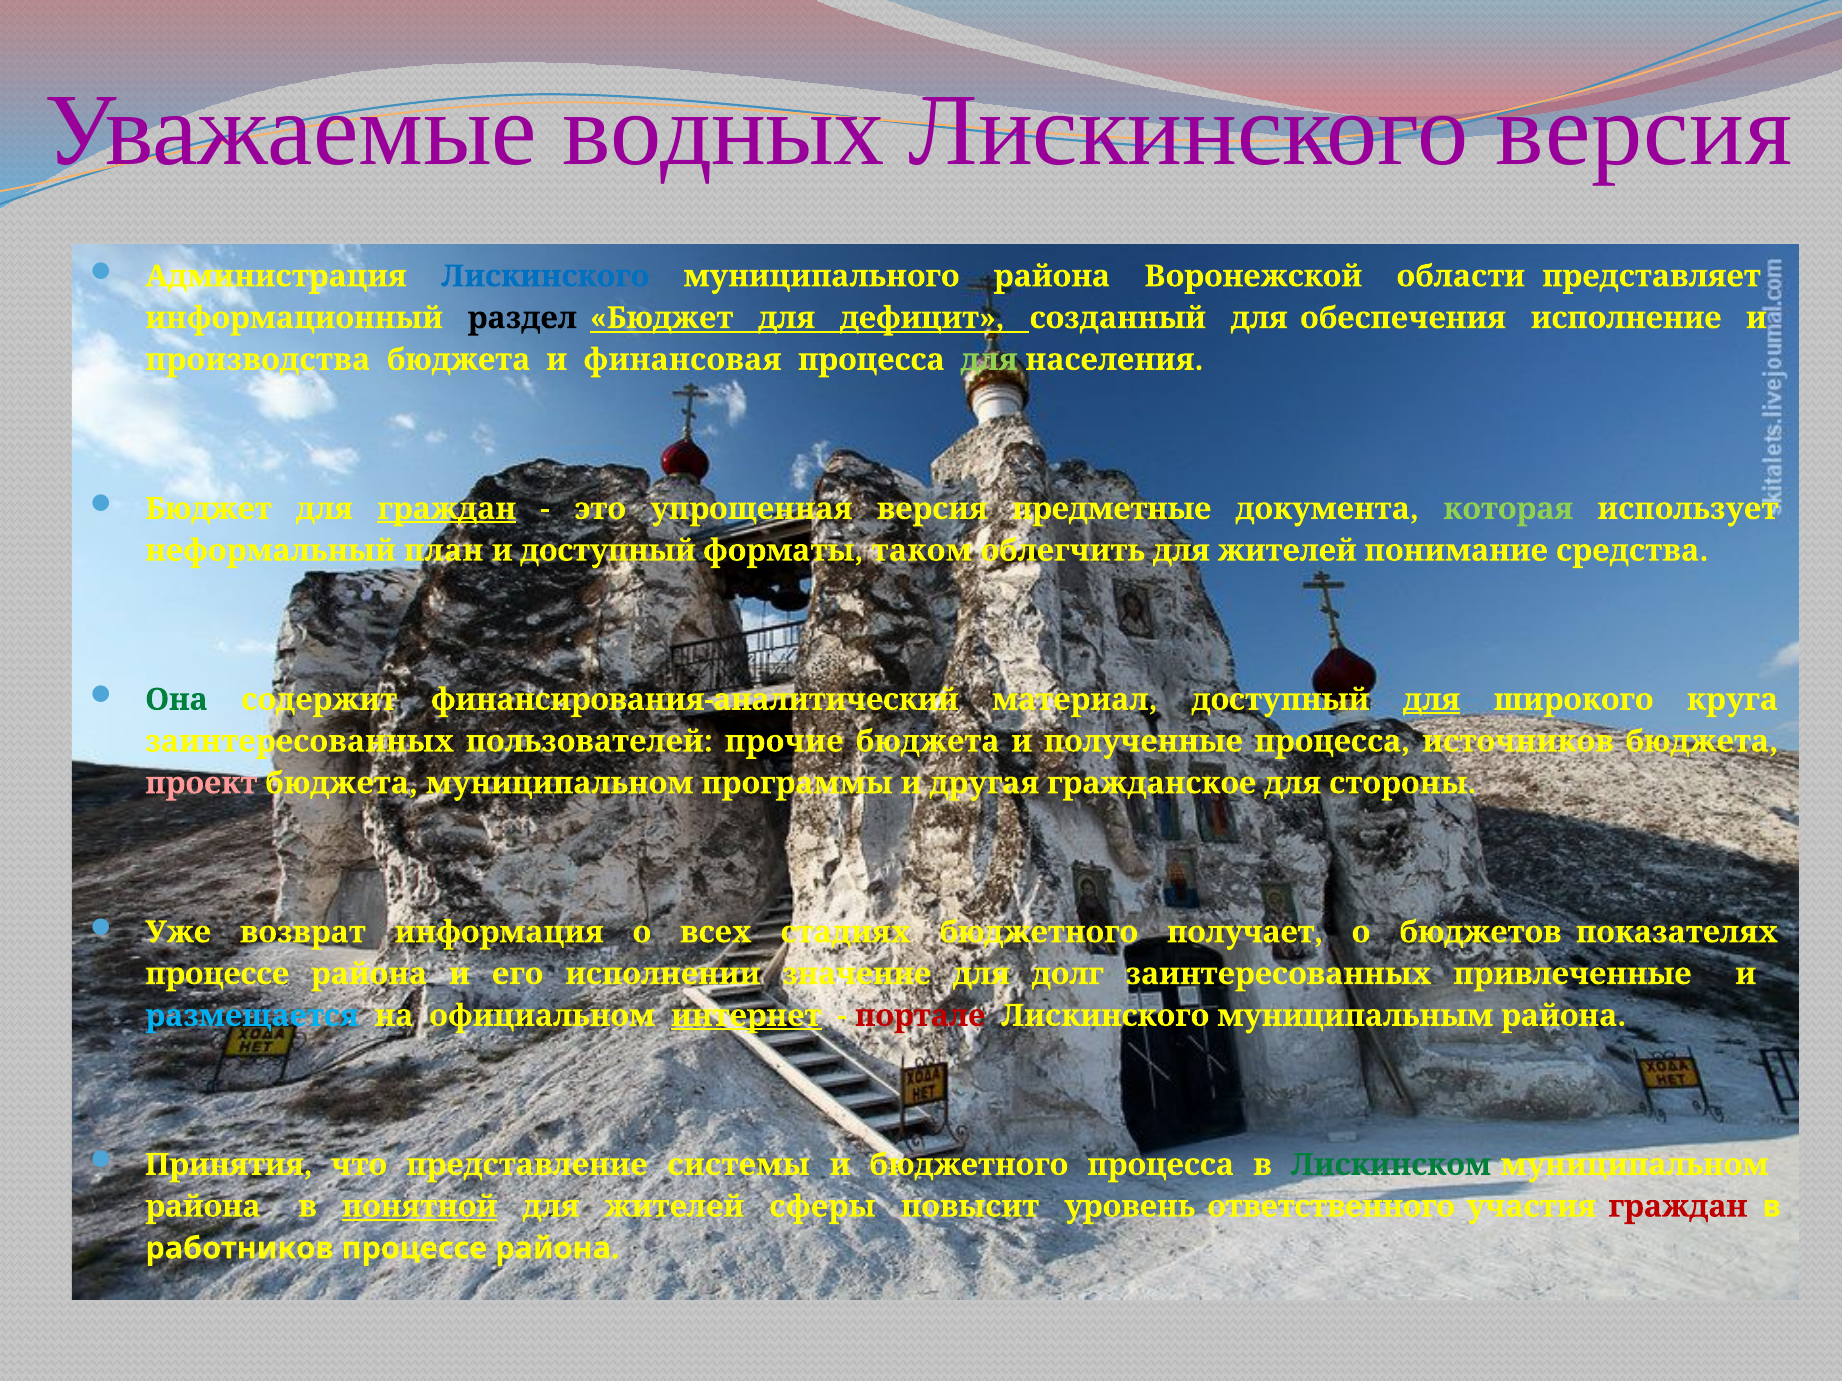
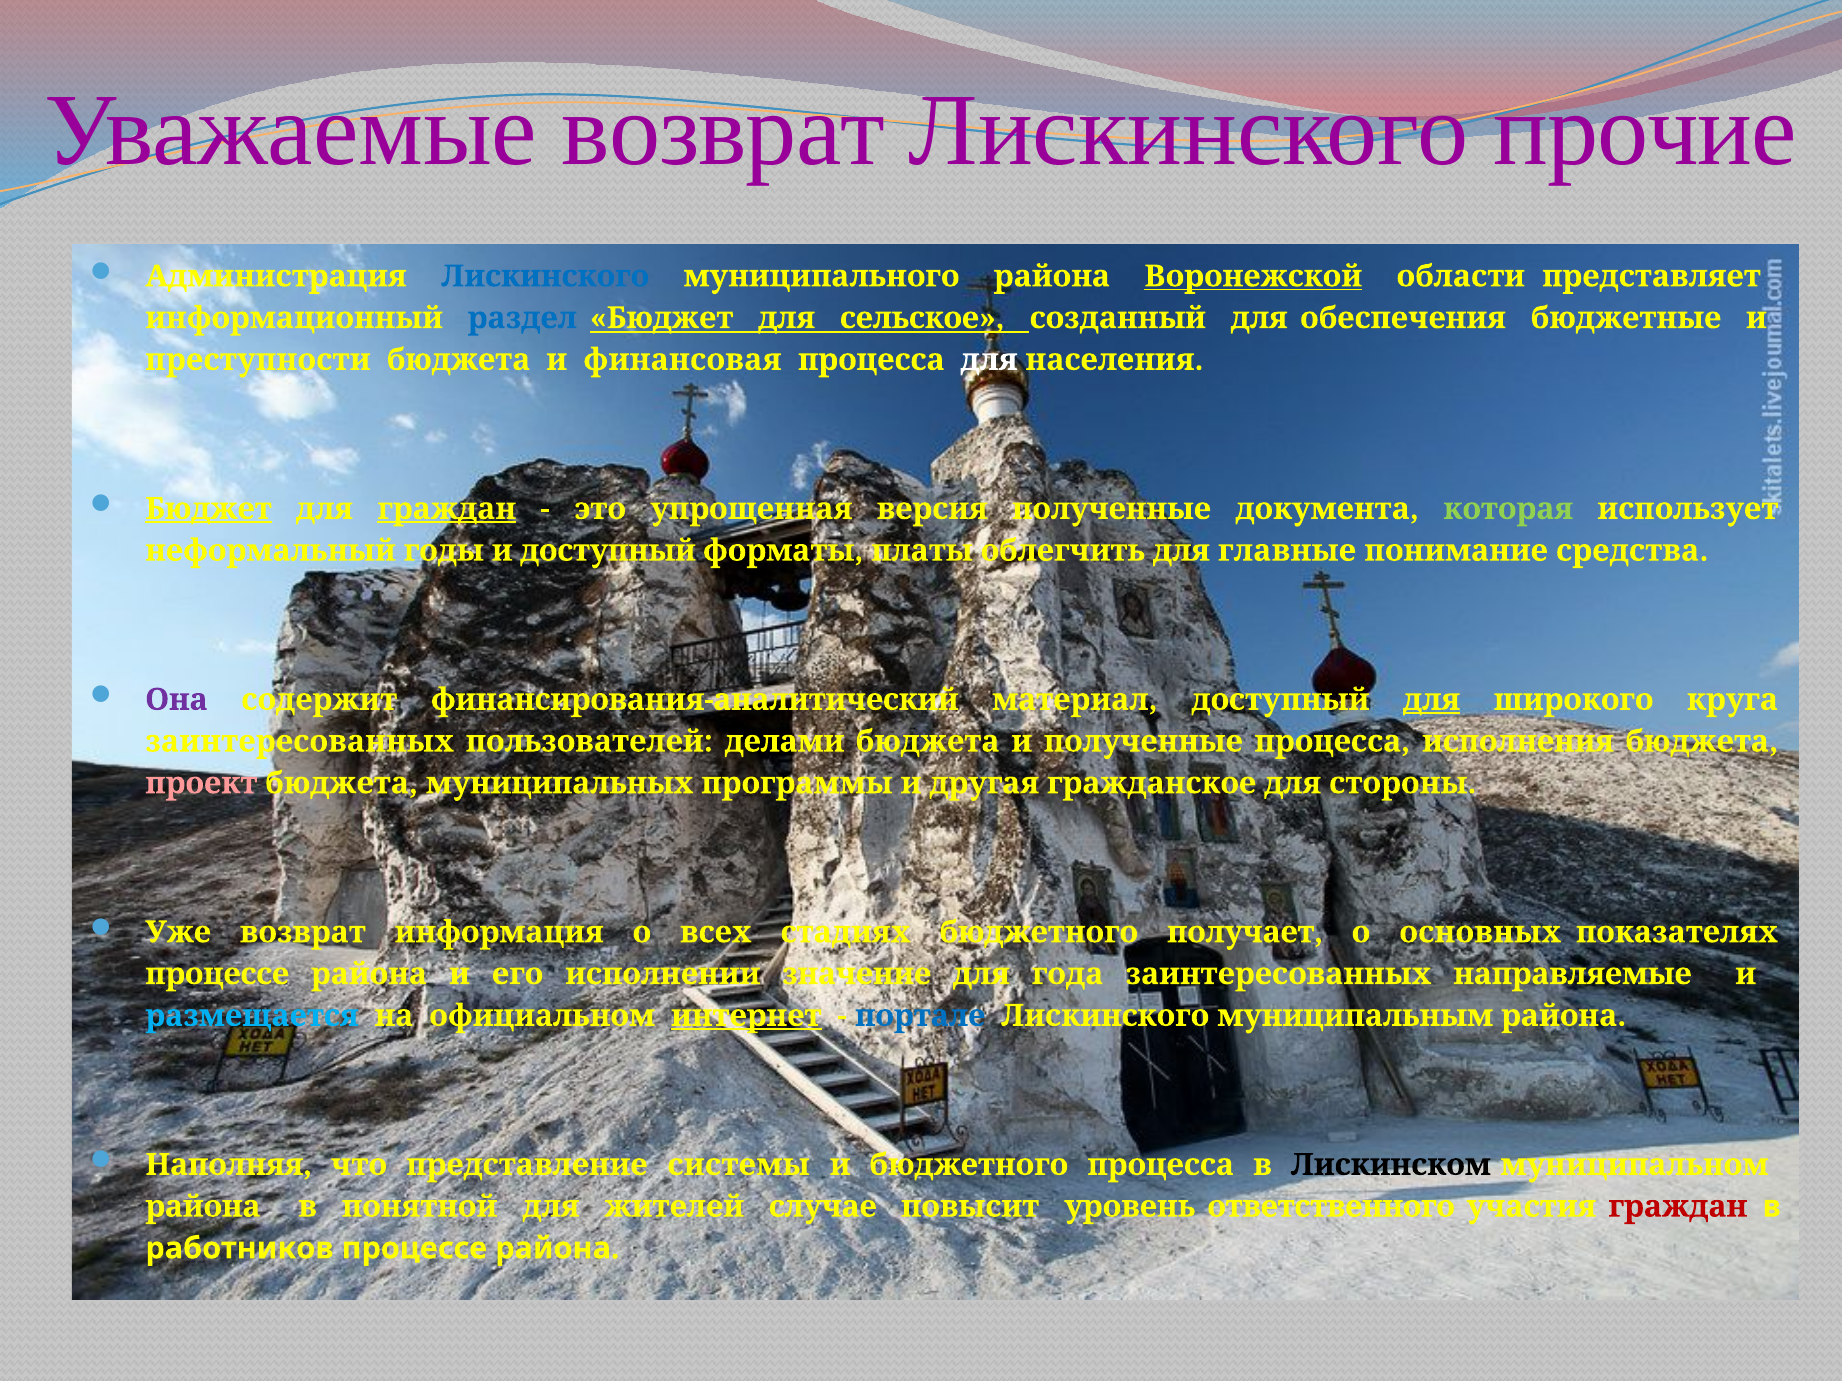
Уважаемые водных: водных -> возврат (723, 131)
Лискинского версия: версия -> прочие (1645, 131)
Воронежской underline: none -> present (1253, 276)
раздел colour: black -> blue (522, 318)
дефицит: дефицит -> сельское (922, 318)
исполнение: исполнение -> бюджетные (1626, 318)
производства: производства -> преступности (258, 360)
для colour: light green -> white (989, 360)
Бюджет underline: none -> present (209, 509)
версия предметные: предметные -> полученные (1112, 509)
план: план -> годы (444, 551)
таком: таком -> платы (922, 551)
облегчить для жителей: жителей -> главные (1287, 551)
Она colour: green -> purple (177, 700)
прочие: прочие -> делами (785, 742)
источников: источников -> исполнения (1518, 742)
бюджета муниципальном: муниципальном -> муниципальных (560, 783)
бюджетов: бюджетов -> основных (1480, 933)
долг: долг -> года (1068, 974)
привлеченные: привлеченные -> направляемые (1573, 974)
портале colour: red -> blue (920, 1016)
Принятия: Принятия -> Наполняя (229, 1165)
Лискинском colour: green -> black (1391, 1165)
понятной underline: present -> none (420, 1207)
сферы: сферы -> случае (823, 1207)
